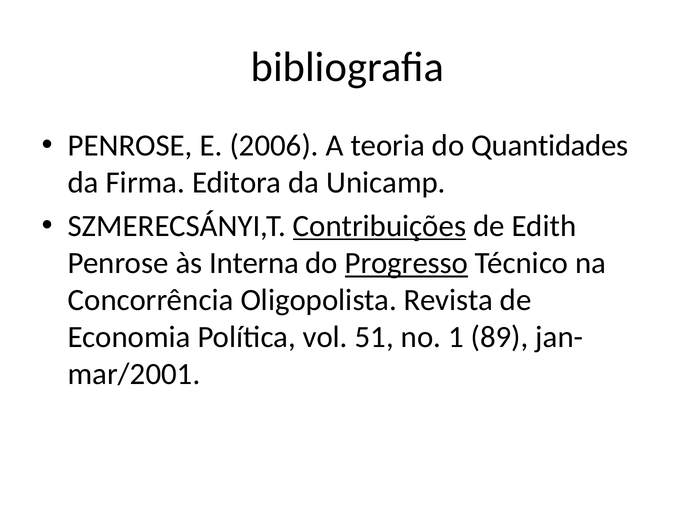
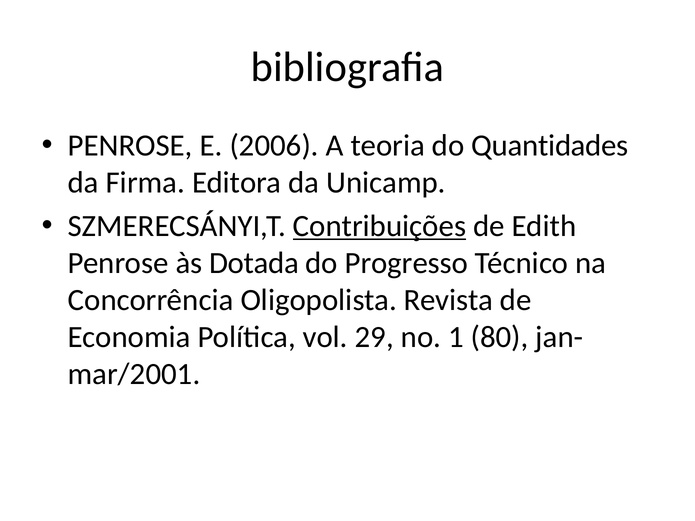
Interna: Interna -> Dotada (254, 263)
Progresso underline: present -> none (406, 263)
51: 51 -> 29 (374, 337)
89: 89 -> 80 (500, 337)
